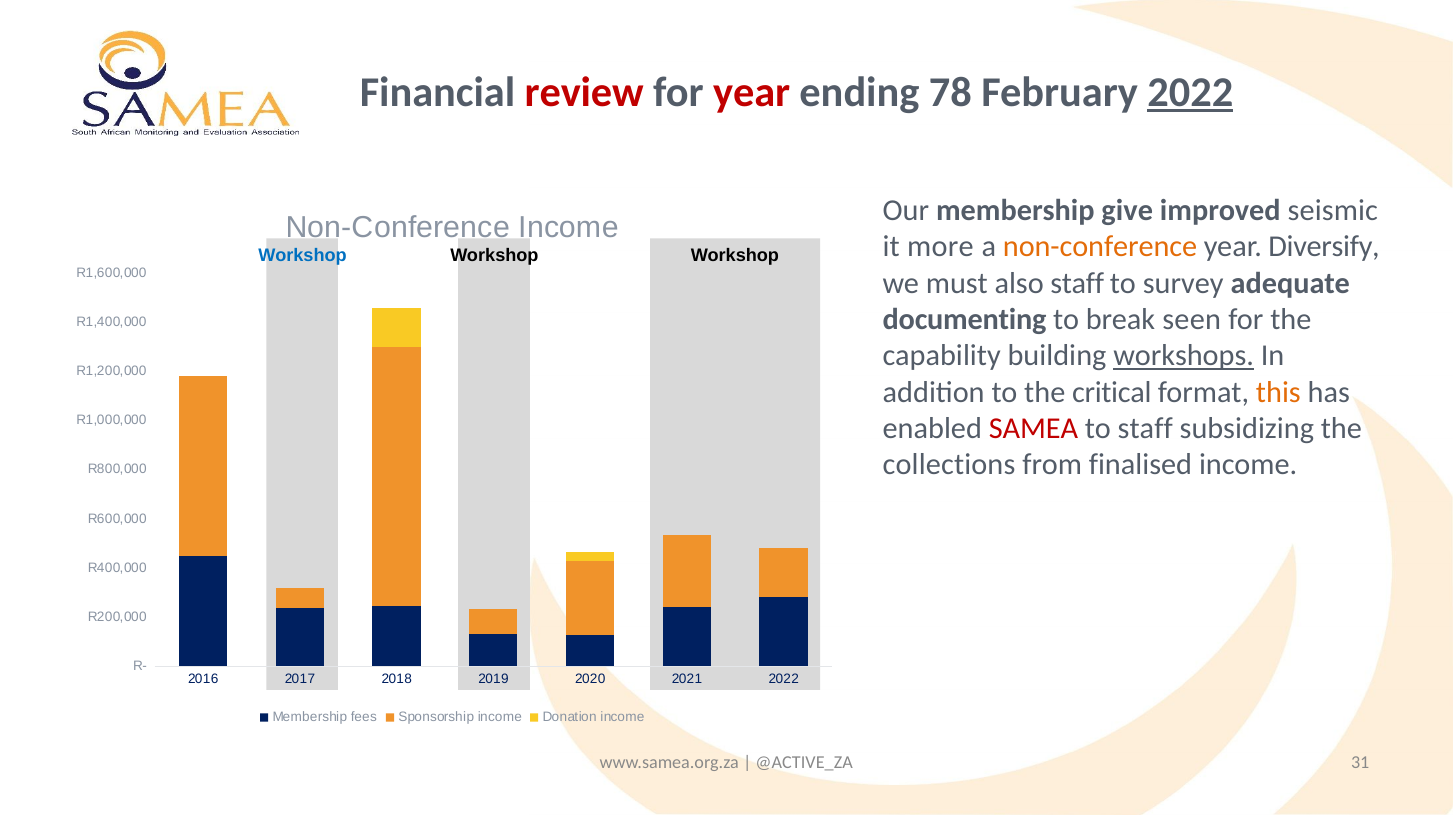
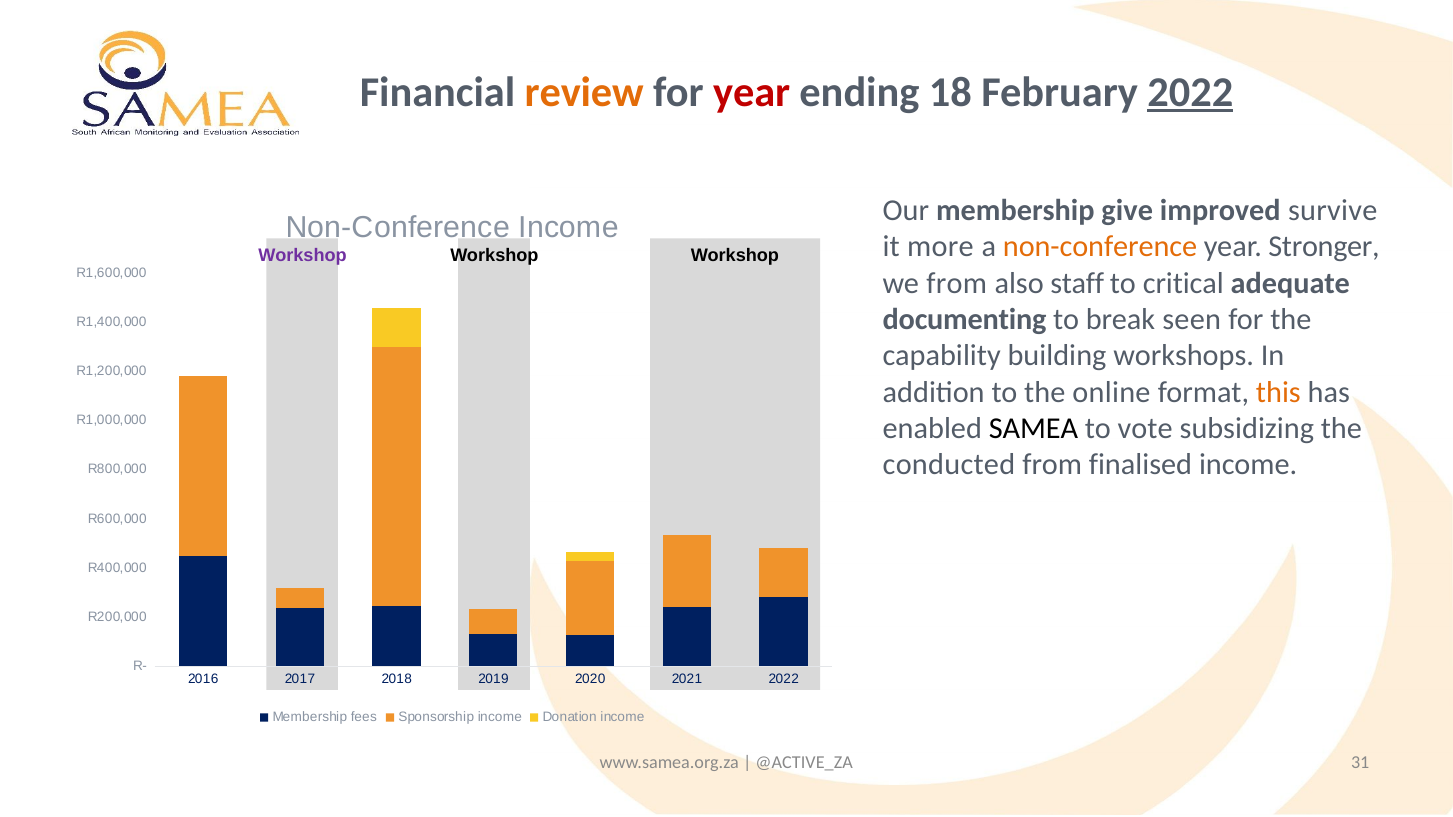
review colour: red -> orange (584, 93)
78: 78 -> 18 (950, 93)
seismic: seismic -> survive (1333, 211)
Diversify: Diversify -> Stronger (1324, 247)
Workshop colour: blue -> purple (303, 256)
we must: must -> from (957, 283)
survey: survey -> critical (1183, 283)
workshops underline: present -> none (1184, 356)
critical: critical -> online (1111, 392)
SAMEA colour: red -> black (1034, 429)
to staff: staff -> vote (1145, 429)
collections: collections -> conducted (949, 465)
